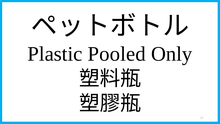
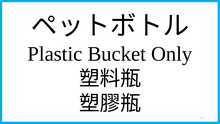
Pooled: Pooled -> Bucket (117, 54)
